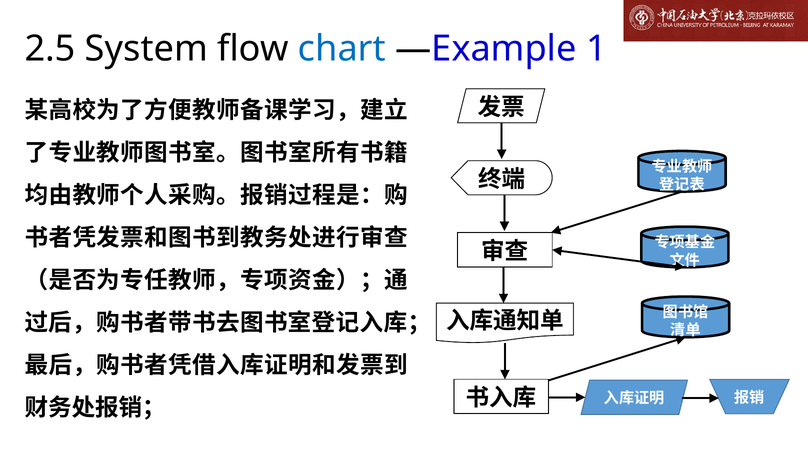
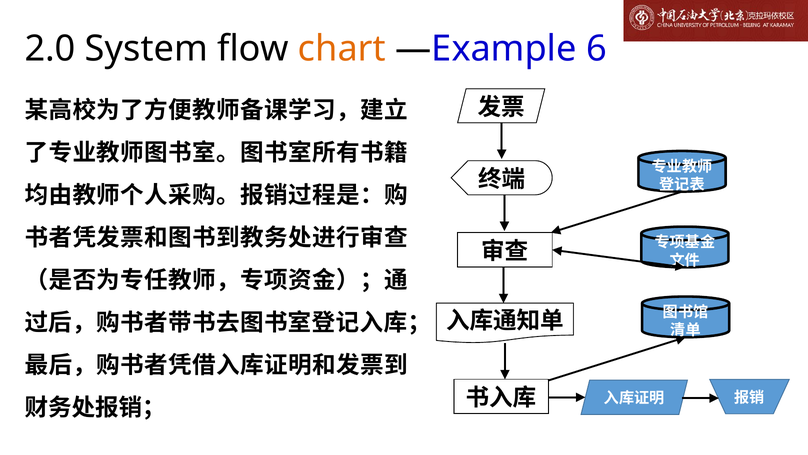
2.5: 2.5 -> 2.0 (50, 49)
chart colour: blue -> orange (342, 49)
1: 1 -> 6 (596, 49)
